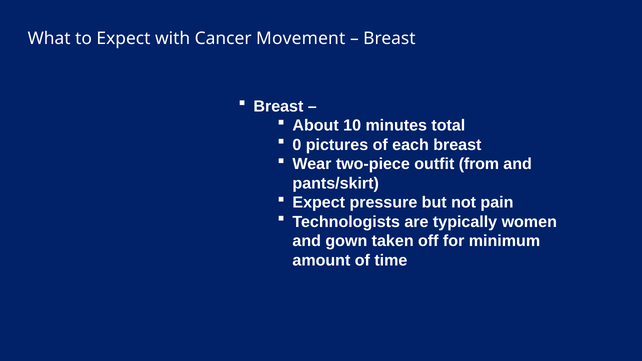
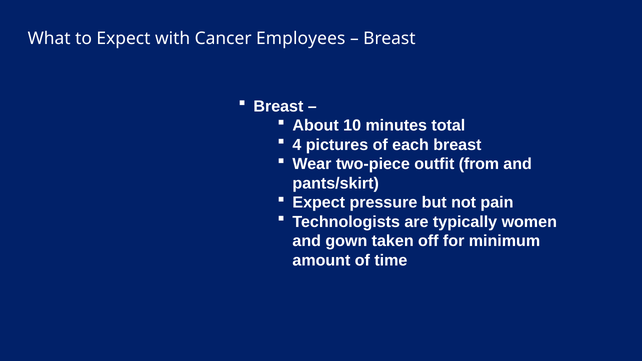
Movement: Movement -> Employees (301, 38)
0: 0 -> 4 (297, 145)
